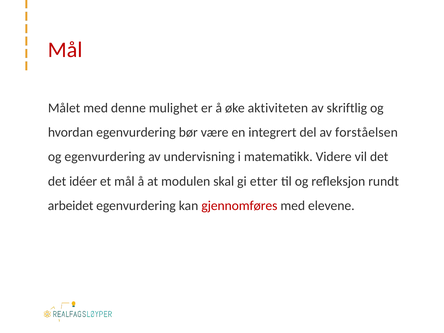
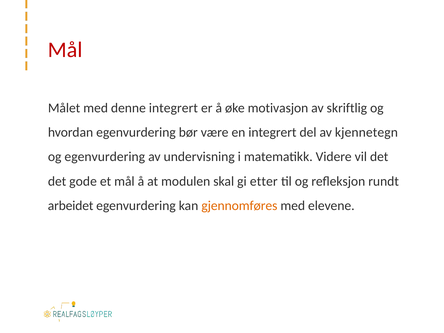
denne mulighet: mulighet -> integrert (173, 108)
aktiviteten: aktiviteten -> motivasjon (278, 108)
forståelsen: forståelsen -> kjennetegn (366, 132)
idéer: idéer -> gode (83, 181)
gjennomføres colour: red -> orange (239, 206)
